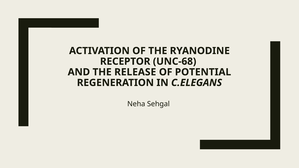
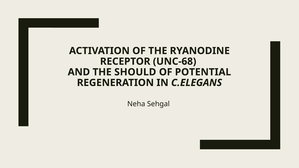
RELEASE: RELEASE -> SHOULD (135, 72)
